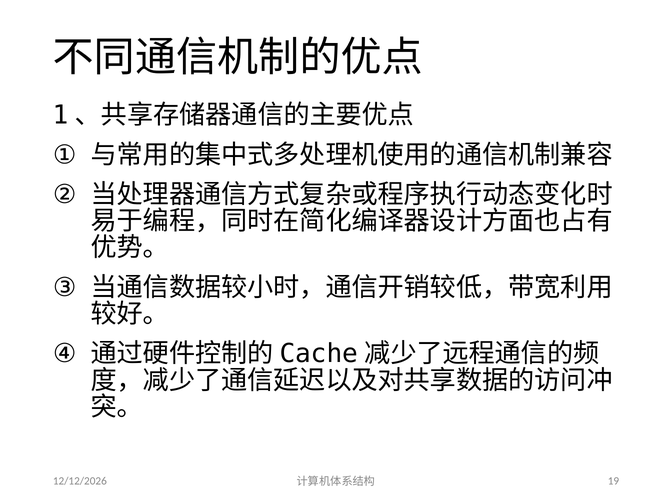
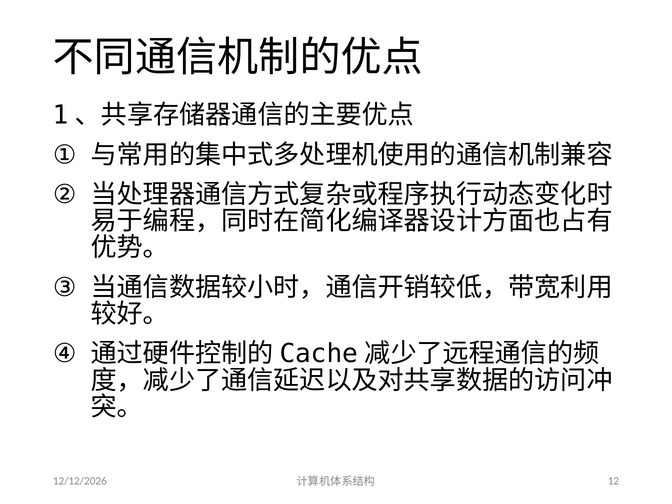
19: 19 -> 12 (613, 481)
